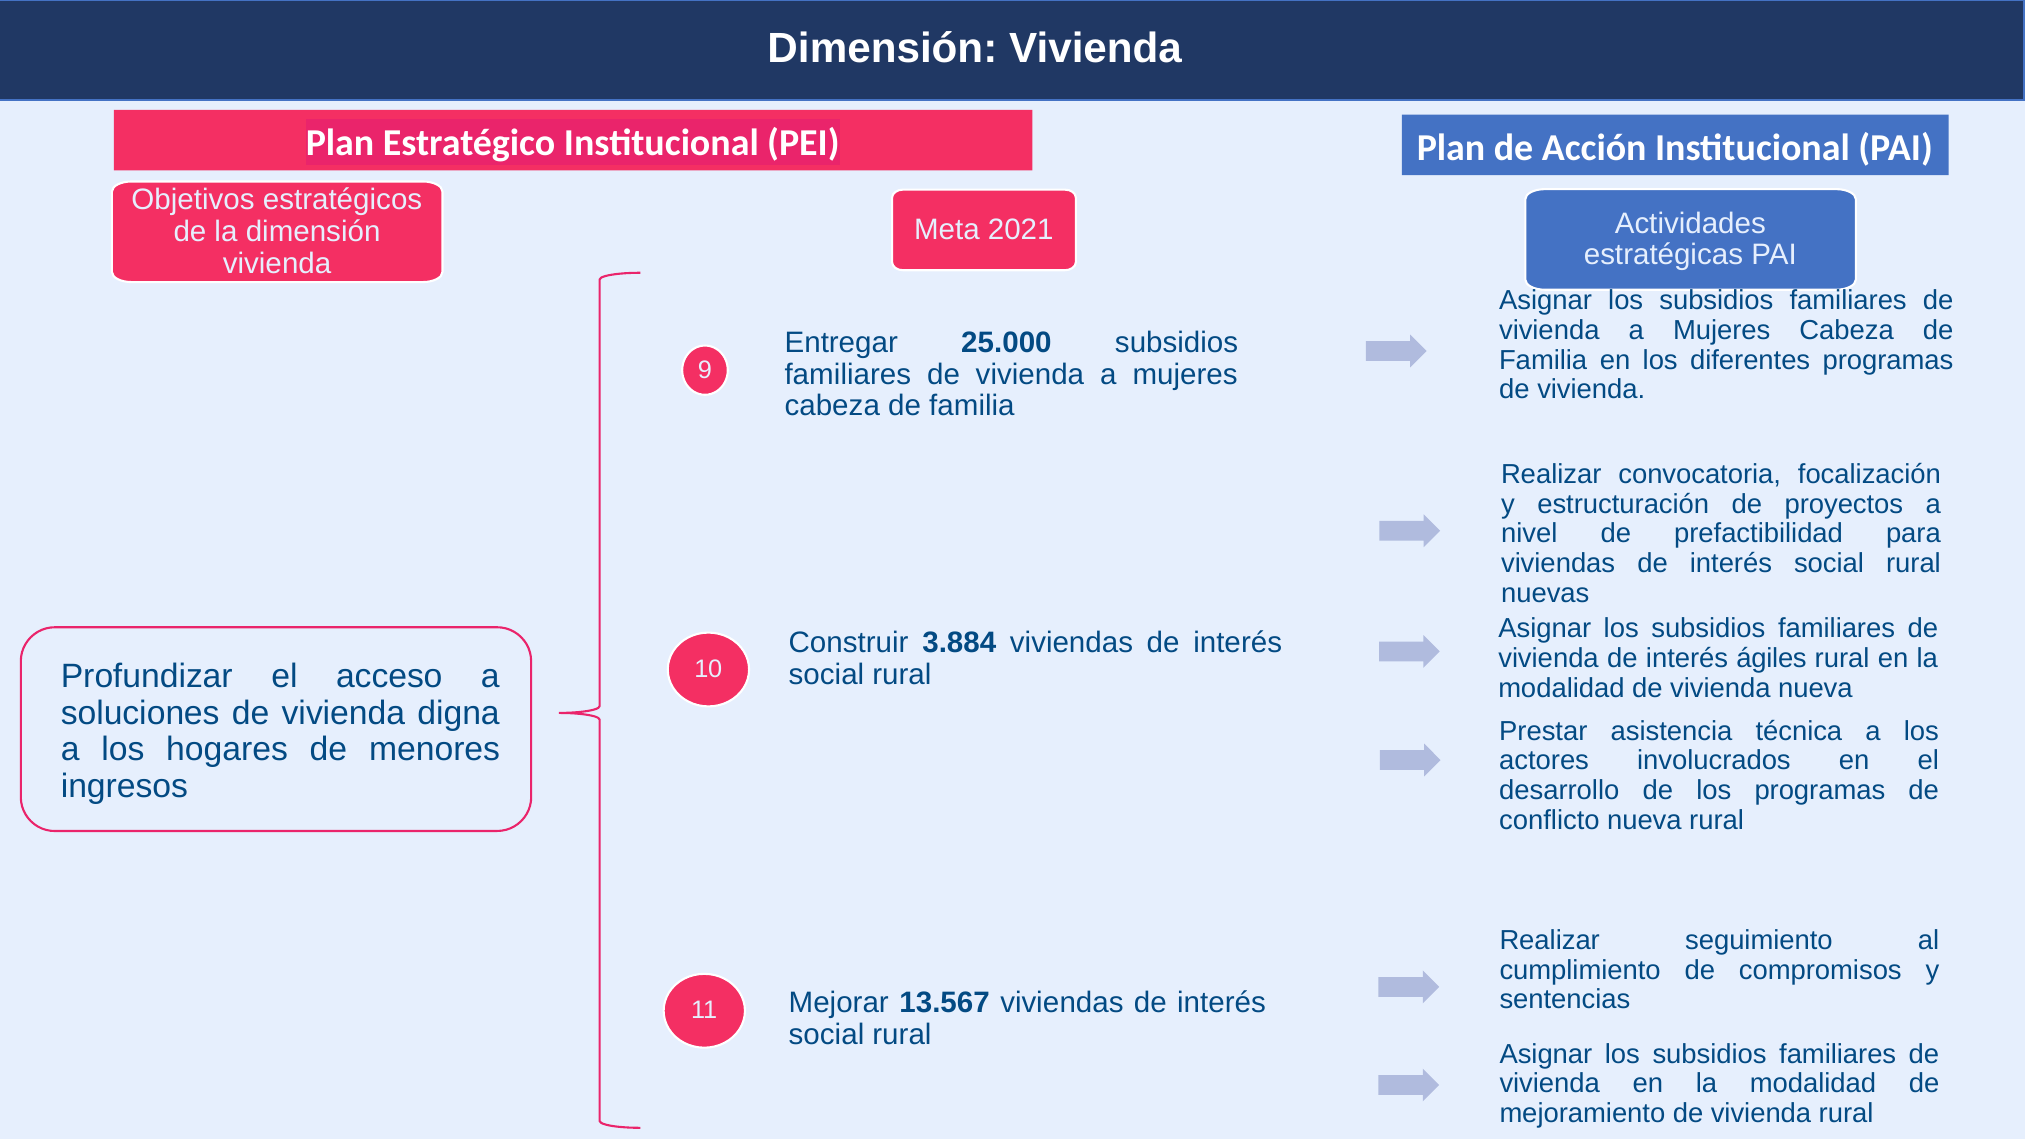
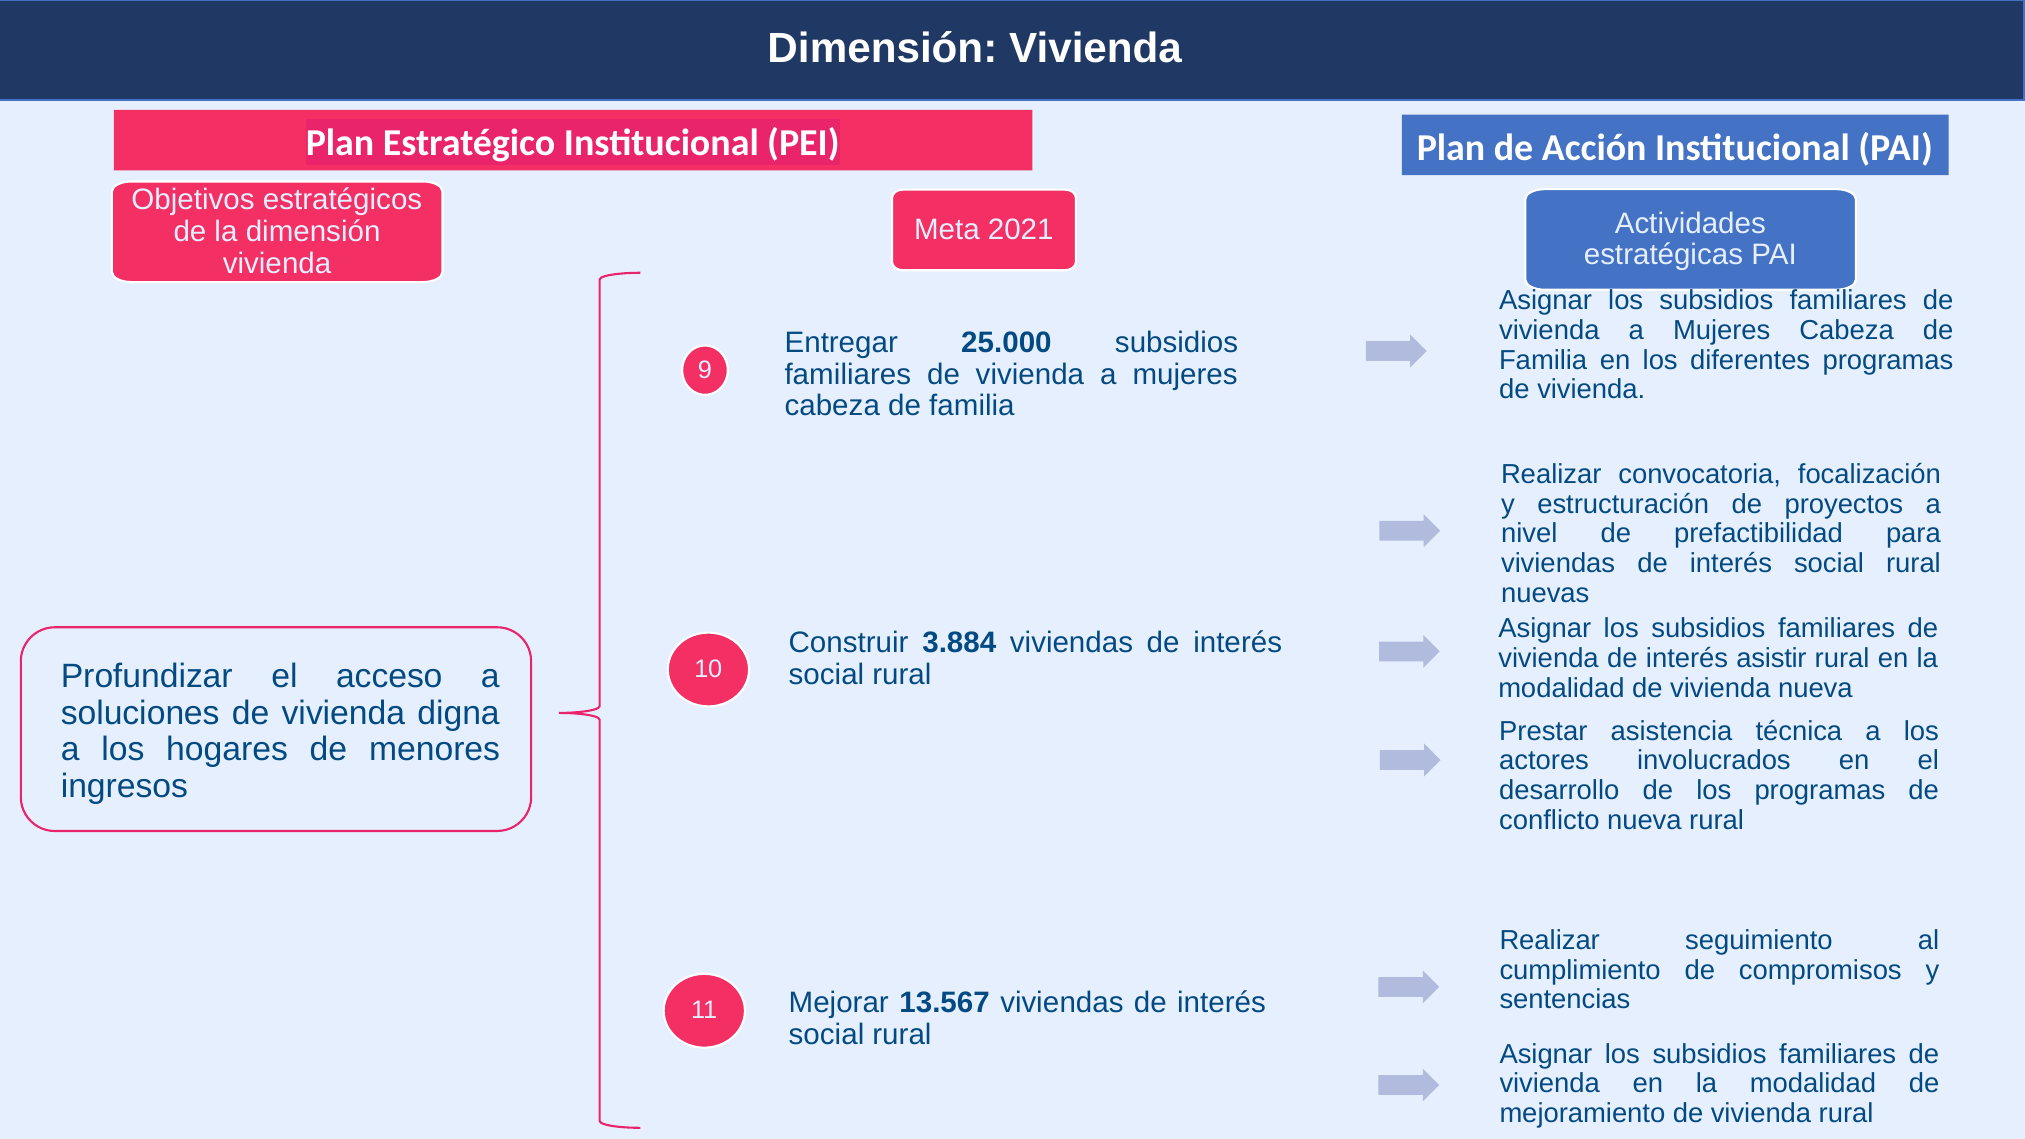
ágiles: ágiles -> asistir (1772, 658)
